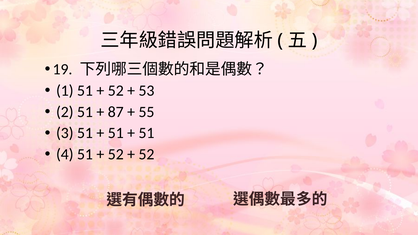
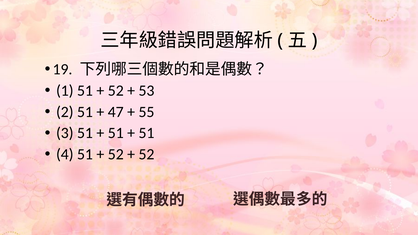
87: 87 -> 47 (116, 112)
